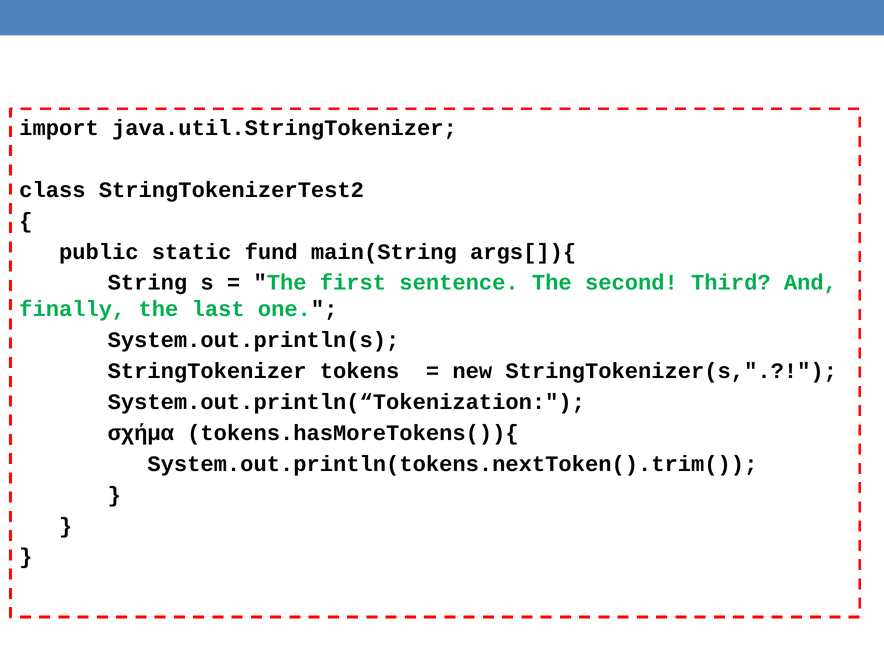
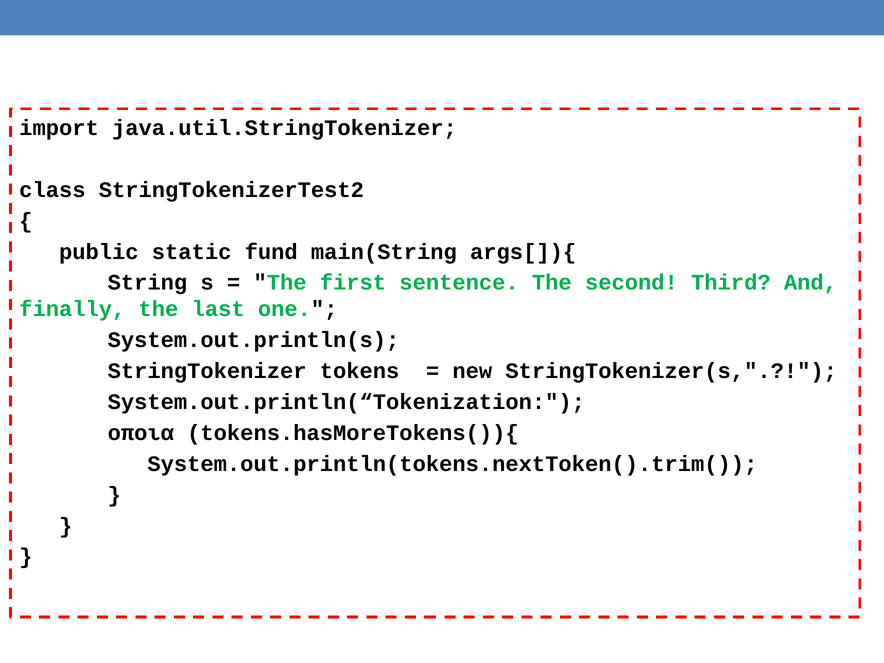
σχήμα: σχήμα -> οποια (141, 433)
